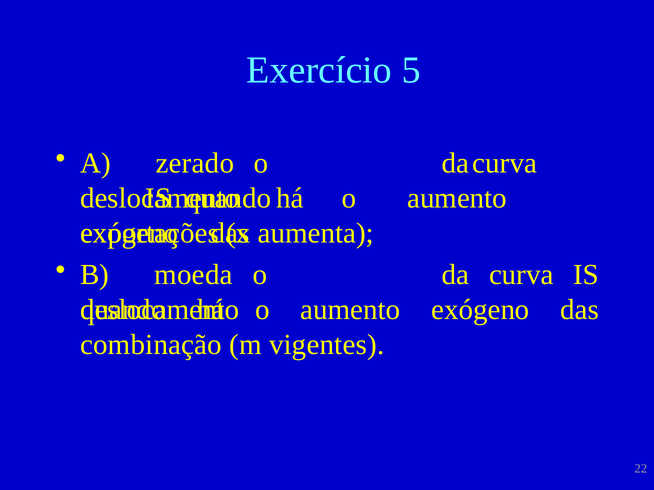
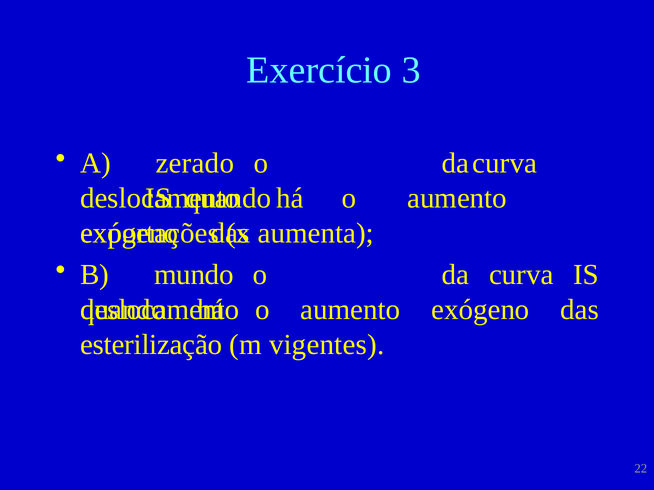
5: 5 -> 3 (411, 70)
moeda: moeda -> mundo (194, 275)
combinação: combinação -> esterilização (151, 345)
